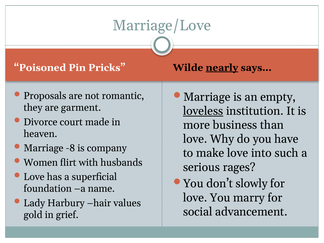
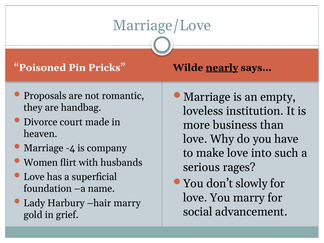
garment: garment -> handbag (81, 108)
loveless underline: present -> none (203, 111)
-8: -8 -> -4 (70, 148)
hair values: values -> marry (127, 203)
